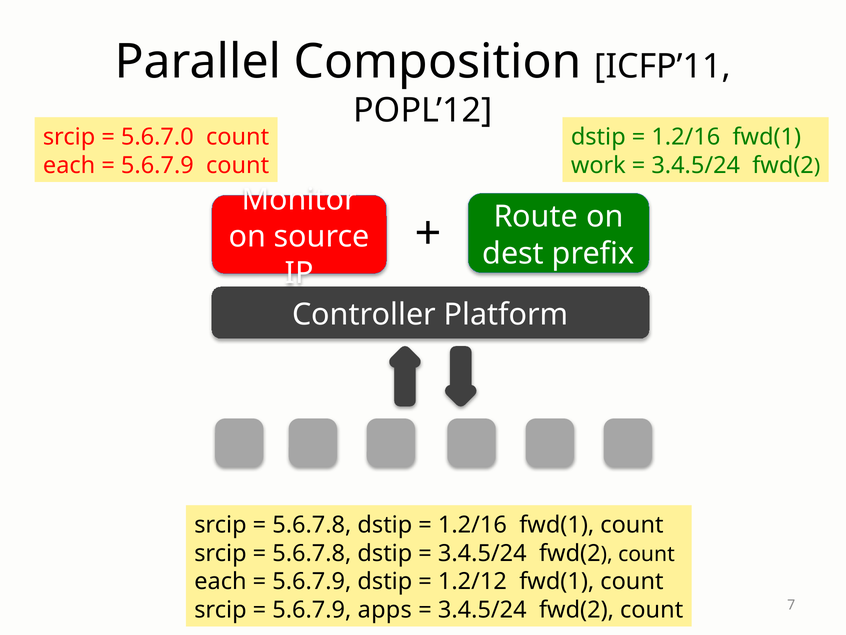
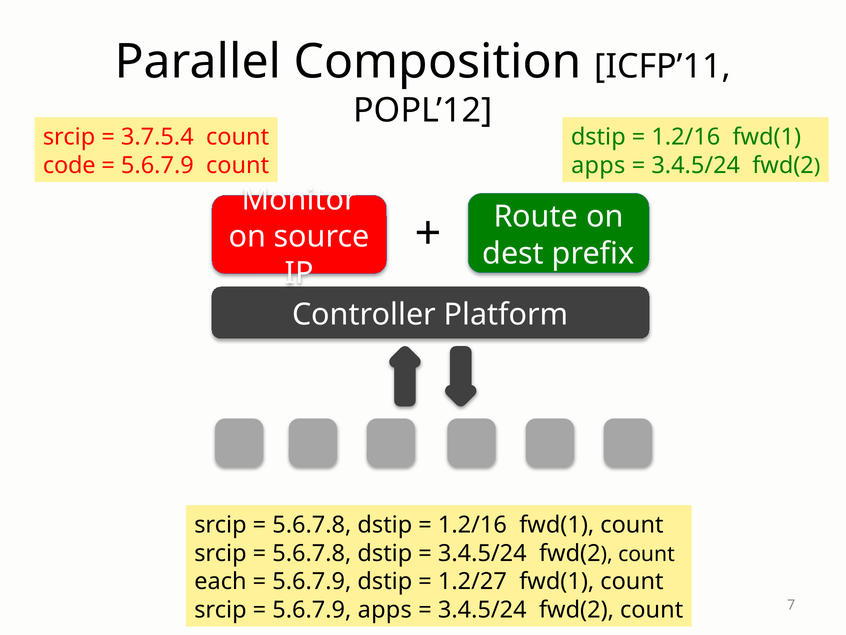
5.6.7.0: 5.6.7.0 -> 3.7.5.4 (157, 137)
each: each -> code (69, 165)
work: work -> apps (598, 165)
1.2/12: 1.2/12 -> 1.2/27 (472, 581)
